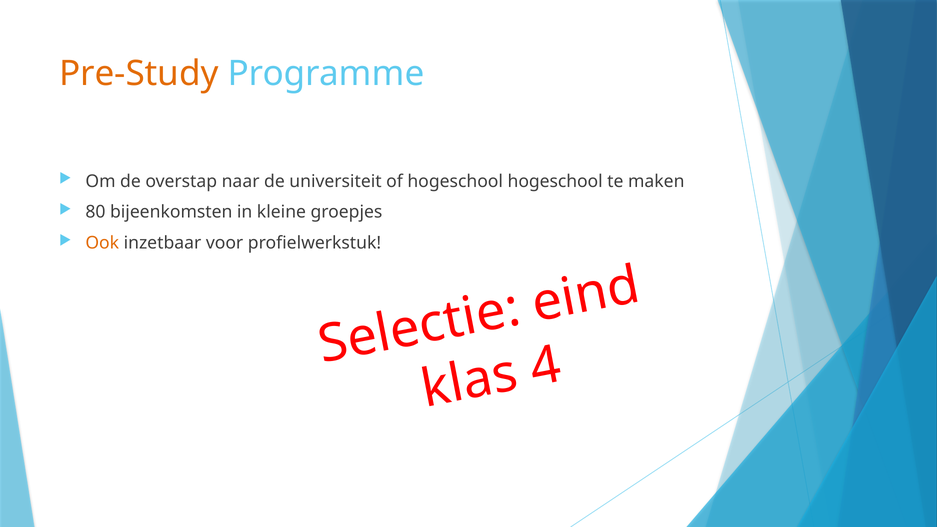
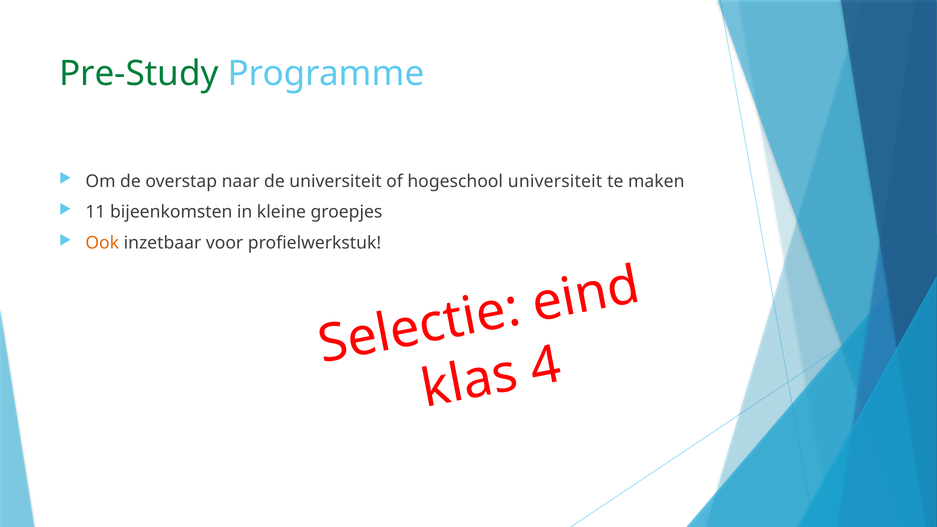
Pre-Study colour: orange -> green (139, 74)
hogeschool hogeschool: hogeschool -> universiteit (555, 181)
80: 80 -> 11 (95, 212)
